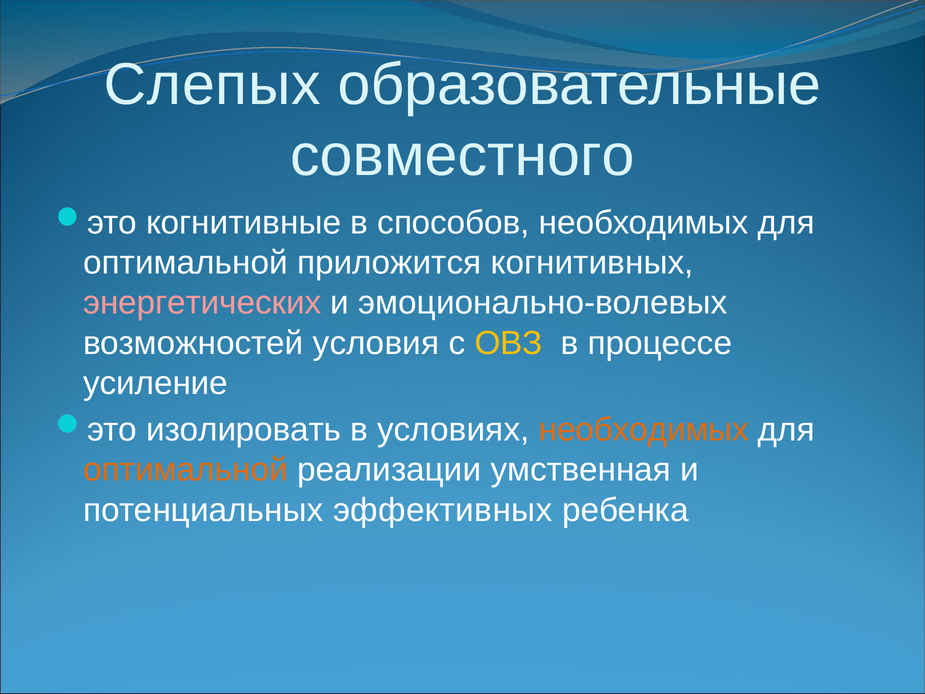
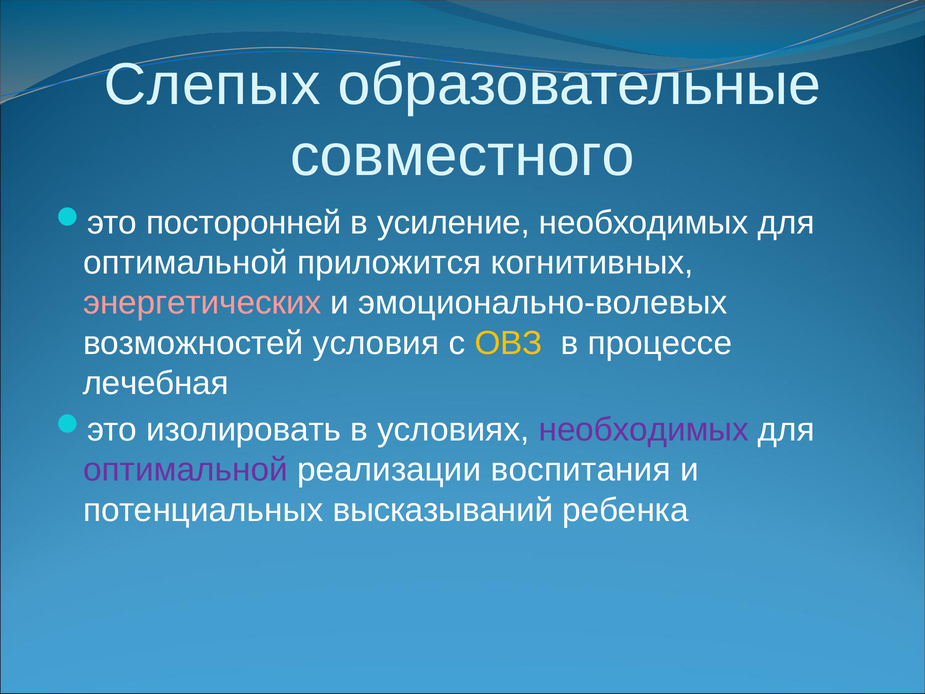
когнитивные: когнитивные -> посторонней (244, 223)
способов: способов -> усиление (454, 223)
усиление: усиление -> лечебная (156, 383)
необходимых colour: orange -> purple (644, 430)
оптимальной colour: orange -> purple (185, 470)
умственная: умственная -> воспитания (581, 470)
эффективных: эффективных -> высказываний (443, 510)
